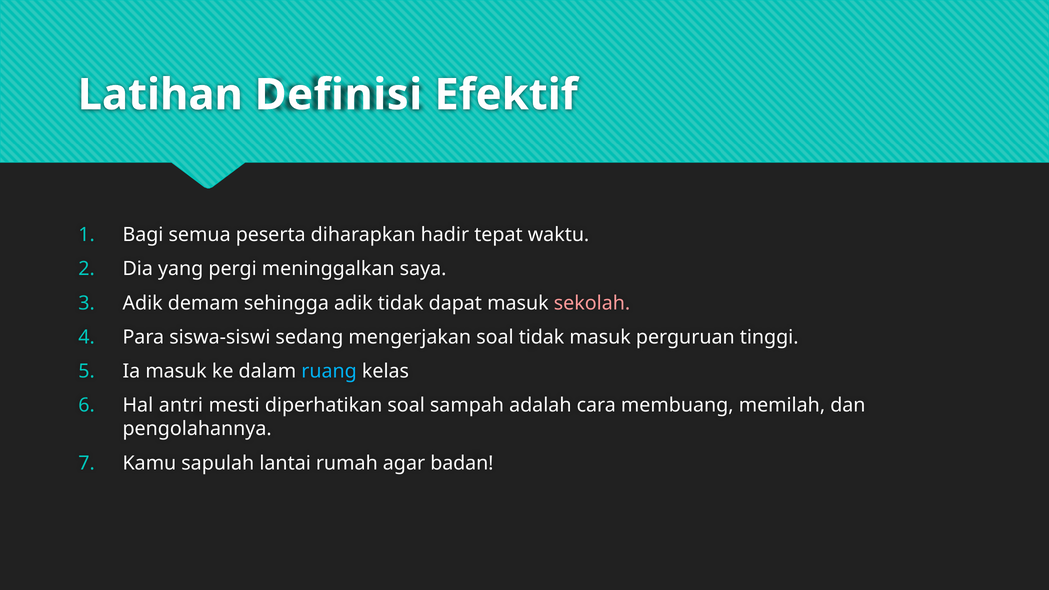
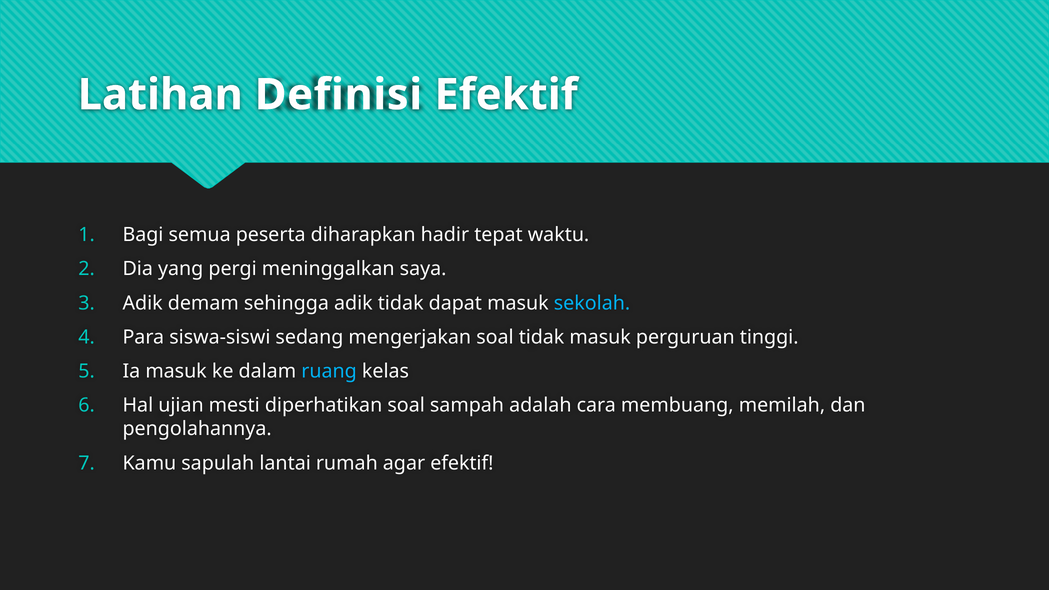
sekolah colour: pink -> light blue (592, 303)
antri: antri -> ujian (181, 405)
agar badan: badan -> efektif (462, 463)
